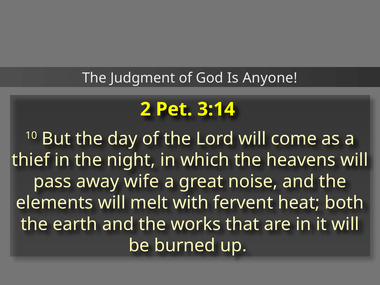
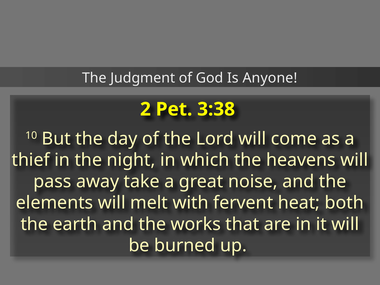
3:14: 3:14 -> 3:38 (216, 109)
wife: wife -> take (142, 181)
